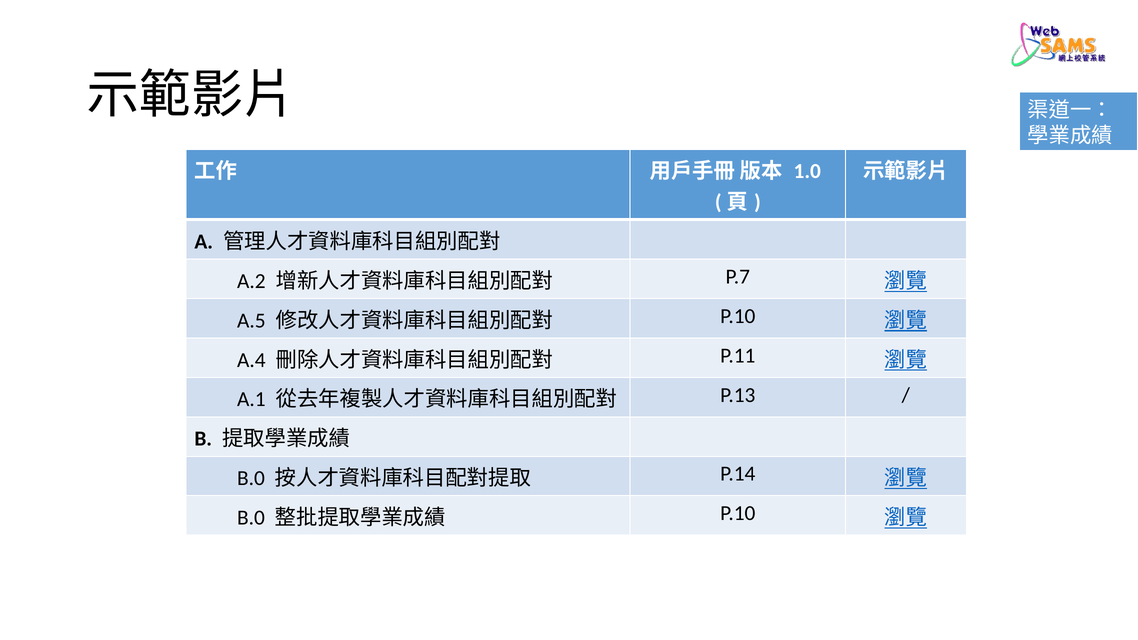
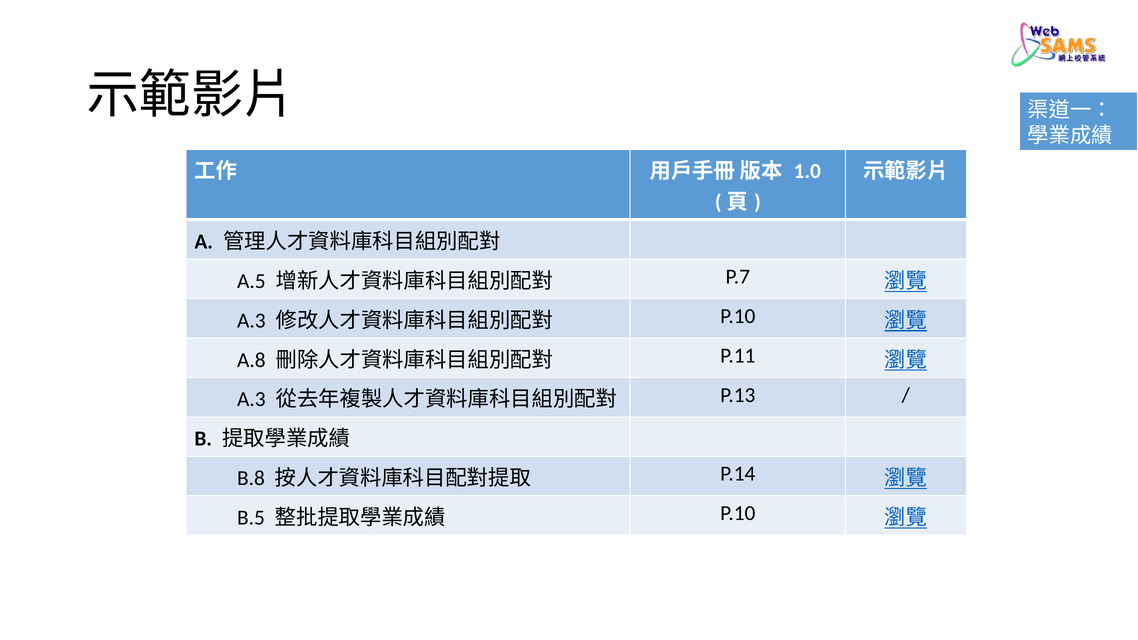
A.2: A.2 -> A.5 (251, 281)
A.5: A.5 -> A.3 (251, 321)
A.4: A.4 -> A.8 (251, 360)
A.1: A.1 -> A.3 (251, 399)
B.0: B.0 -> B.8 (251, 478)
B.0: B.0 -> B.5 (251, 518)
